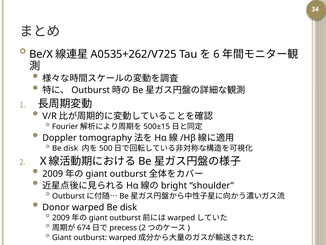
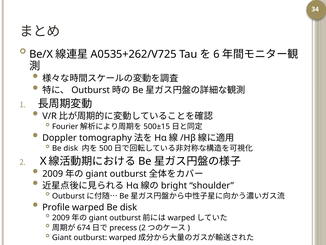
Donor: Donor -> Profile (56, 207)
